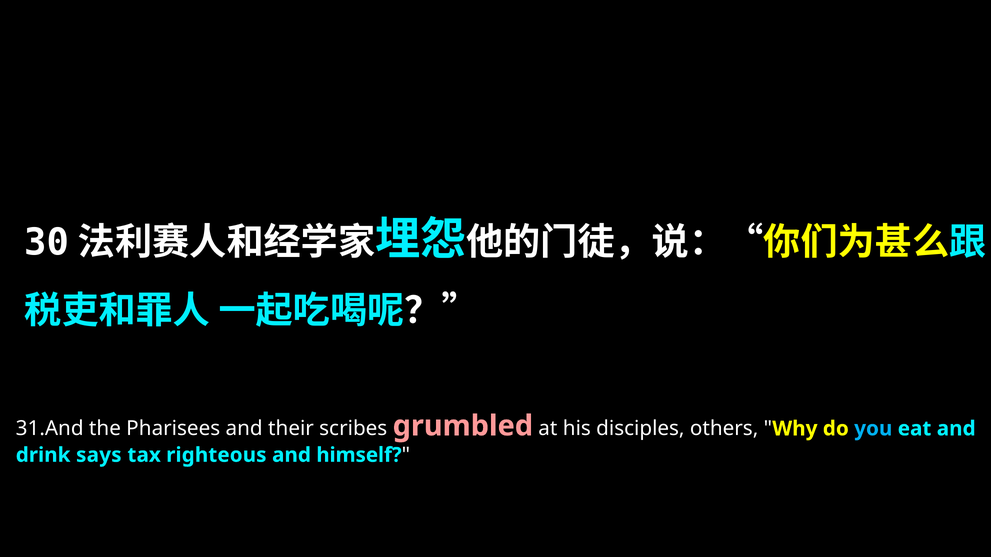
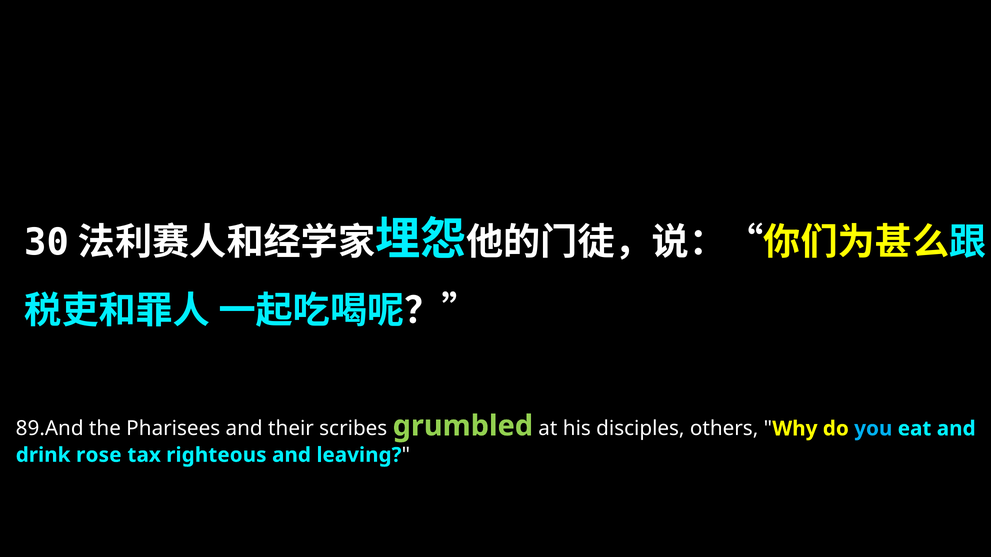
31.And: 31.And -> 89.And (50, 429)
grumbled colour: pink -> light green (463, 426)
says: says -> rose (99, 455)
himself: himself -> leaving (359, 455)
